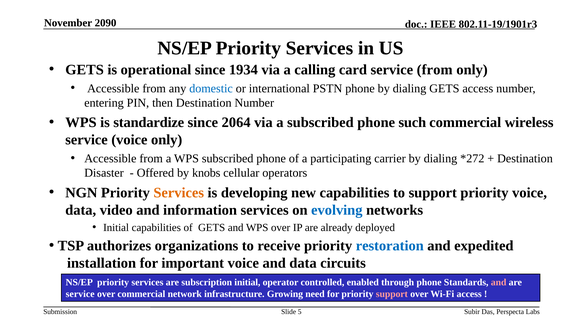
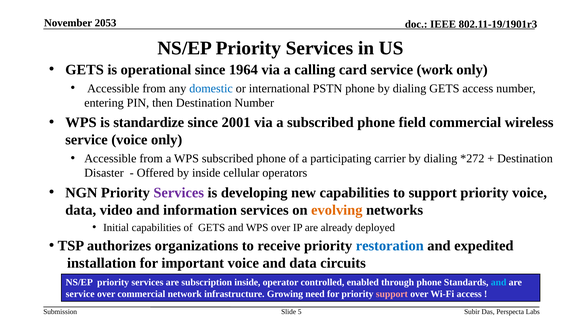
2090: 2090 -> 2053 (106, 23)
1934: 1934 -> 1964 (243, 70)
service from: from -> work (435, 70)
2064: 2064 -> 2001 (236, 123)
such: such -> field (412, 123)
by knobs: knobs -> inside (206, 173)
Services colour: orange -> purple (179, 193)
evolving colour: blue -> orange (337, 210)
subscription initial: initial -> inside (247, 283)
and colour: pink -> light blue (499, 283)
